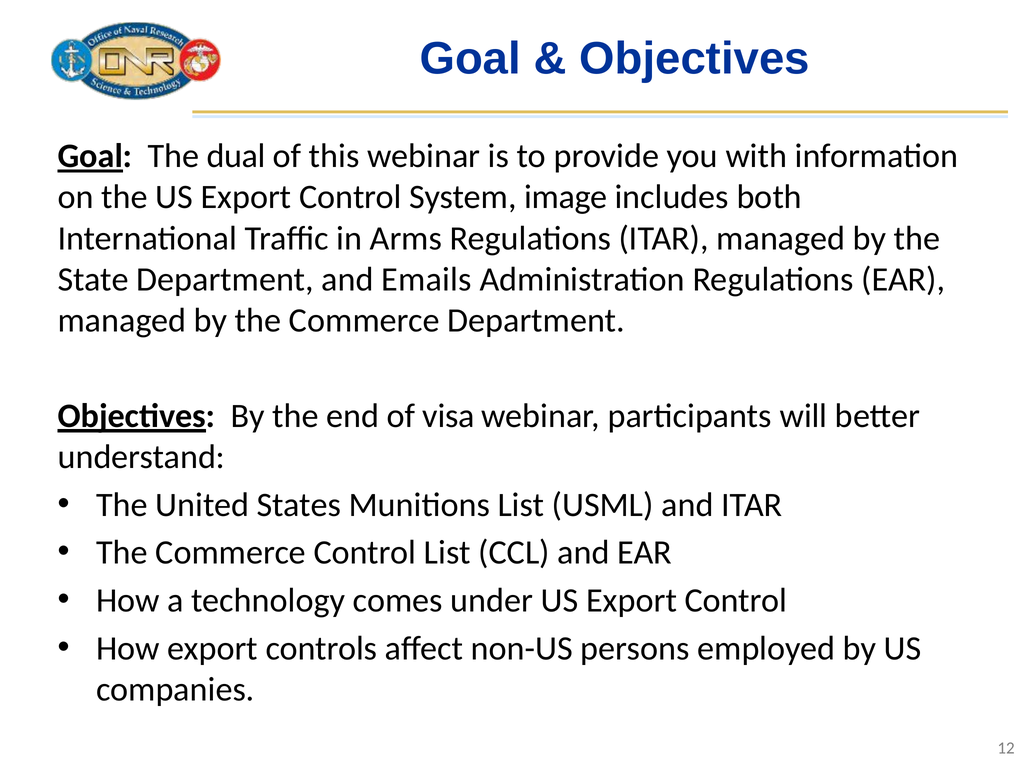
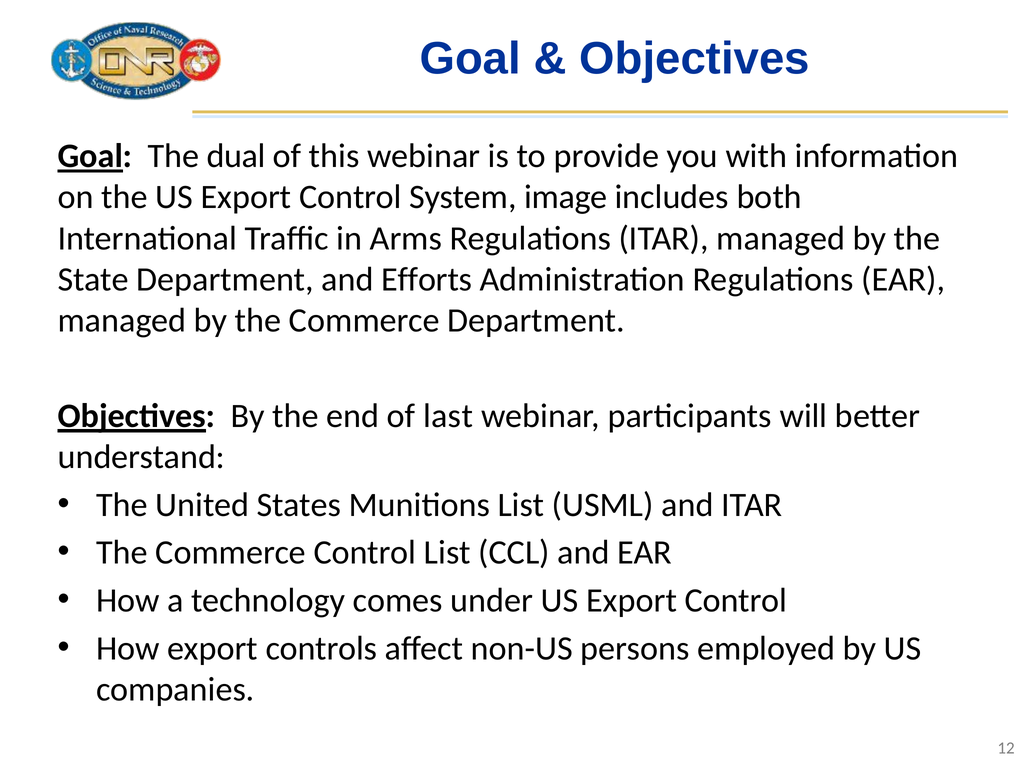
Emails: Emails -> Efforts (427, 279)
visa: visa -> last (448, 416)
